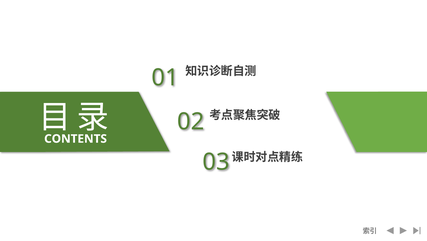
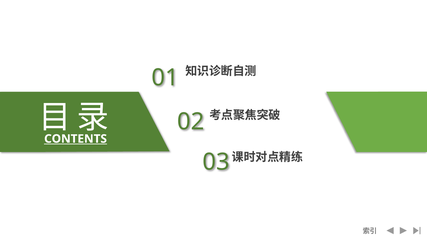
CONTENTS underline: none -> present (76, 138)
